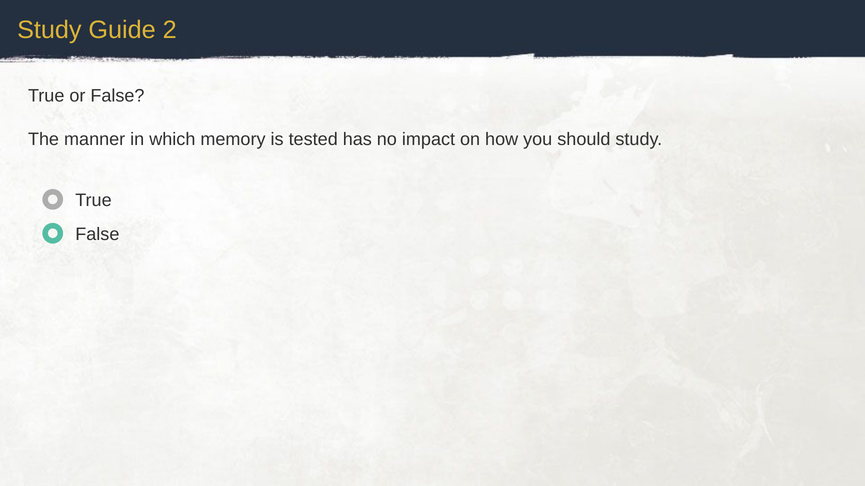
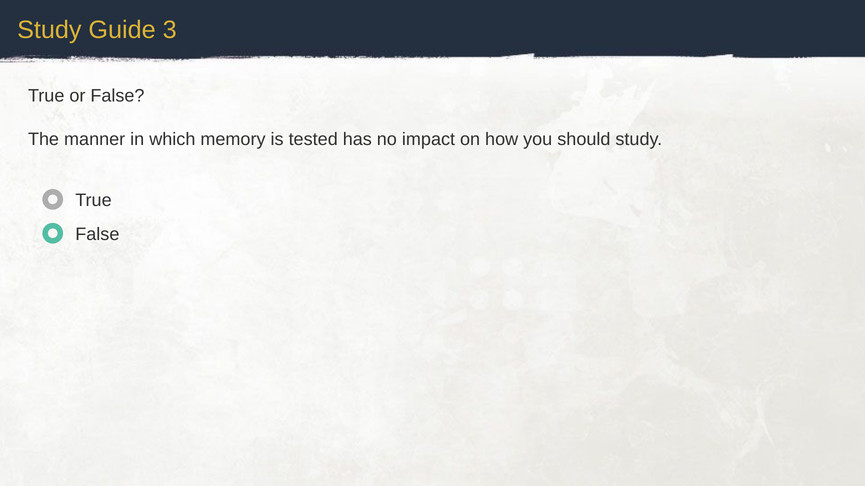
2: 2 -> 3 (170, 30)
